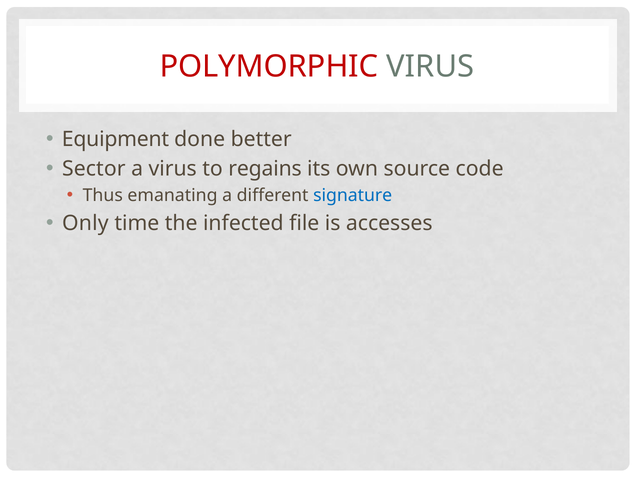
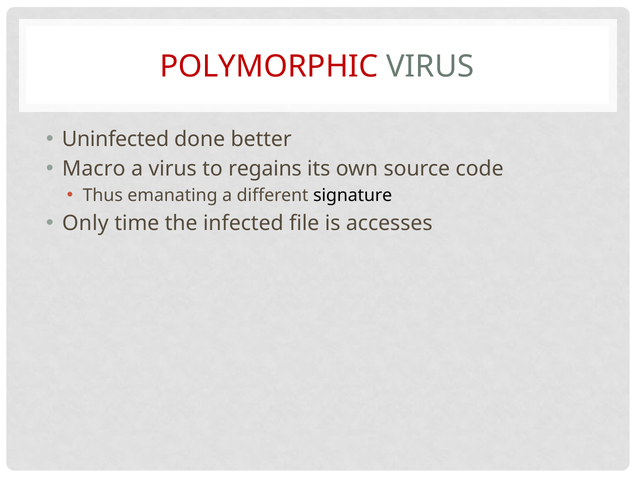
Equipment: Equipment -> Uninfected (115, 139)
Sector: Sector -> Macro (94, 169)
signature colour: blue -> black (353, 196)
